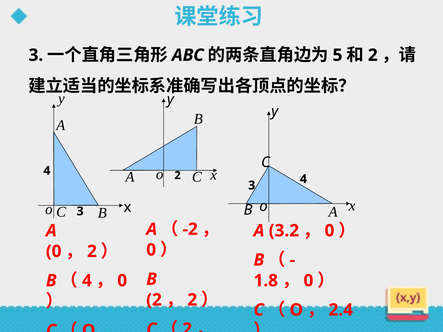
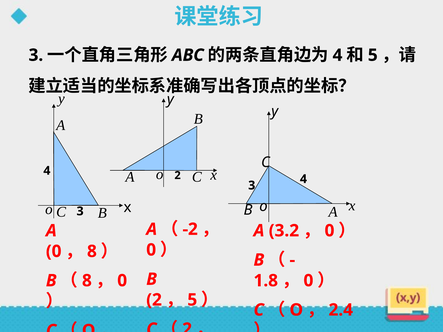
5: 5 -> 4 (337, 55)
2: 2 -> 5 (373, 55)
2: 2 -> 8 (92, 252)
4: 4 -> 8 (87, 281)
2: 2 -> 5 (192, 300)
